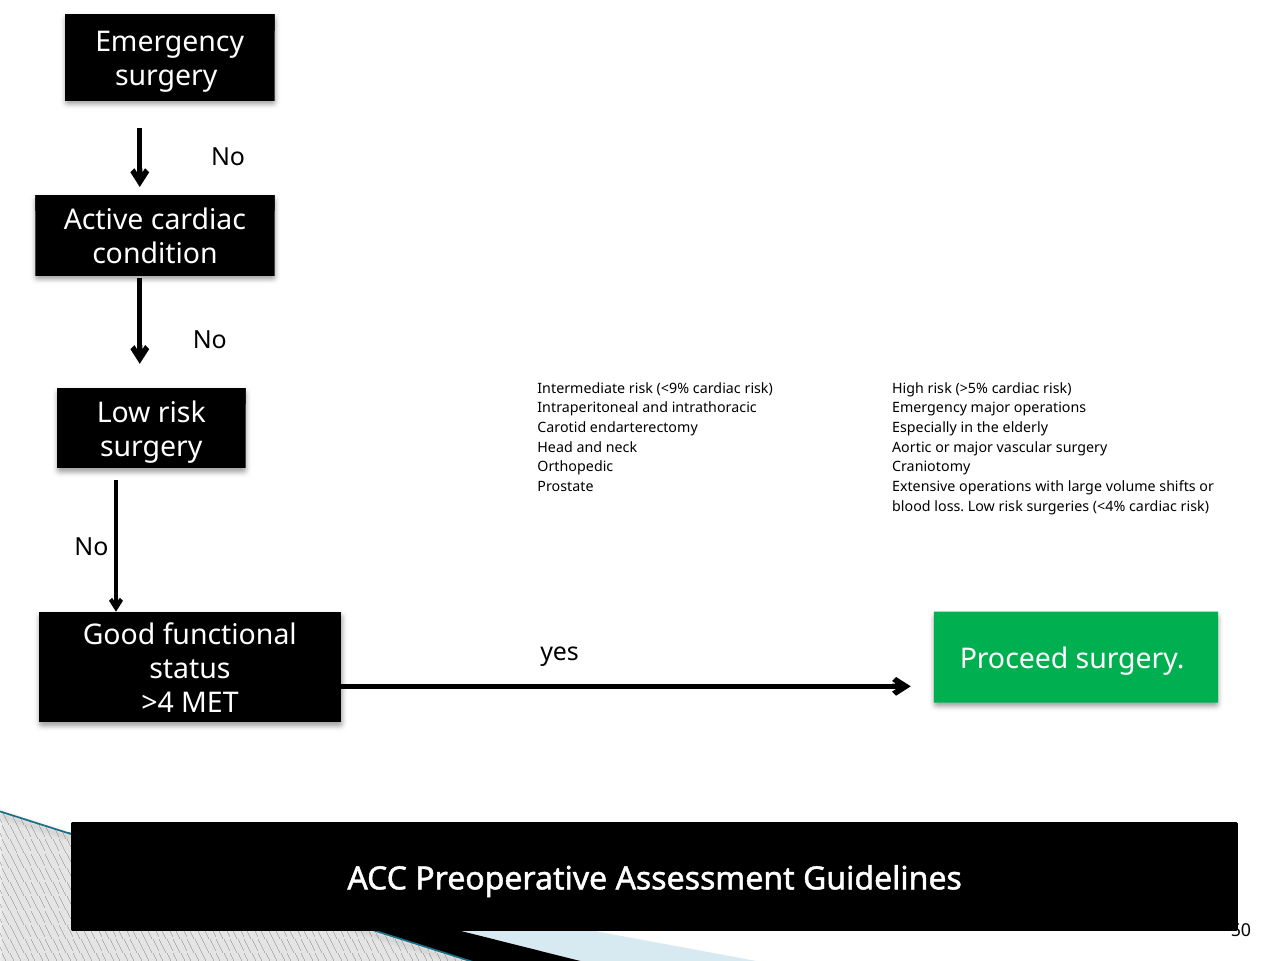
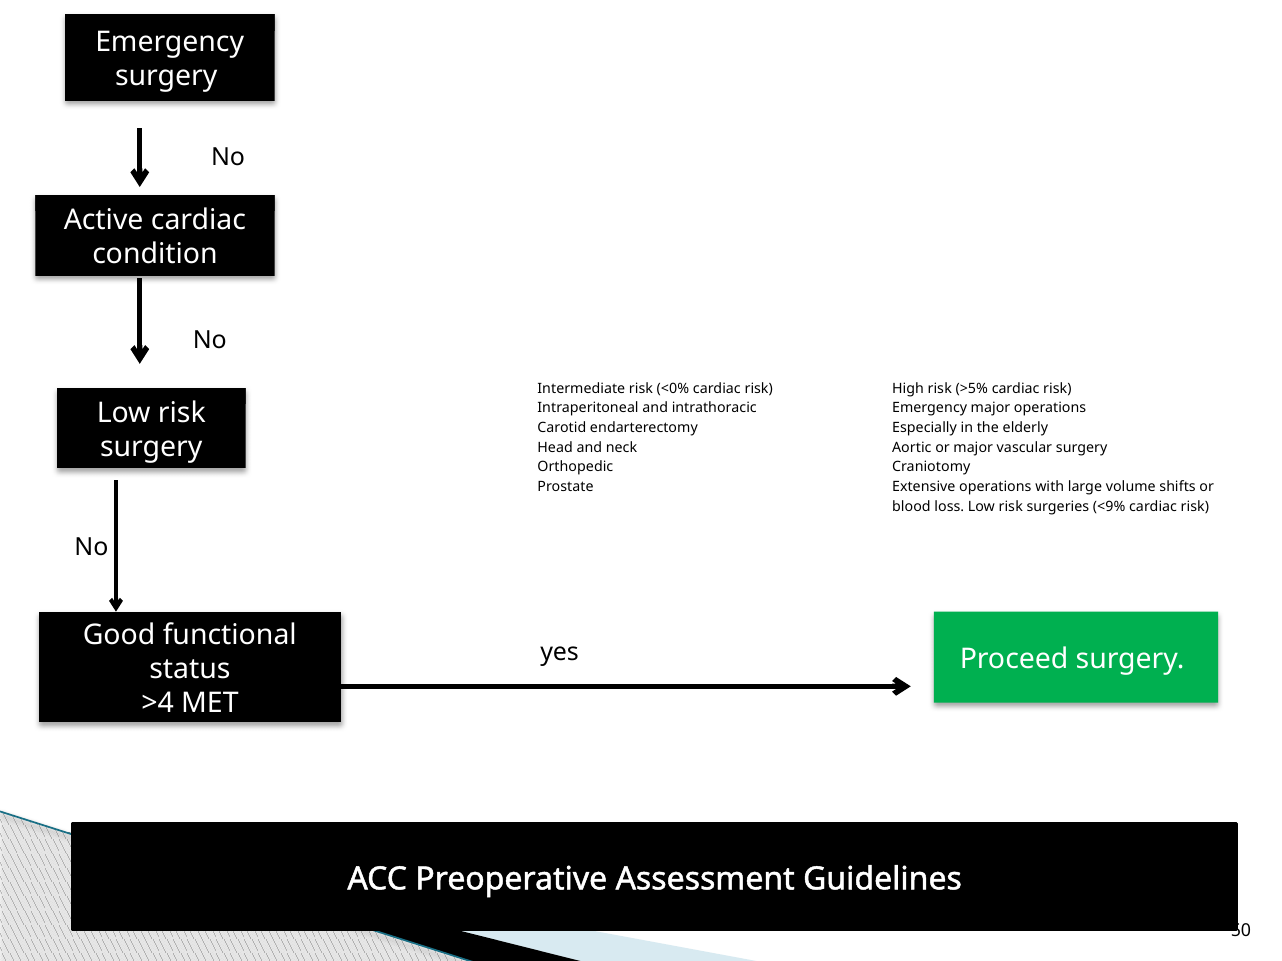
<9%: <9% -> <0% (673, 389)
<4%: <4% -> <9% (1109, 507)
